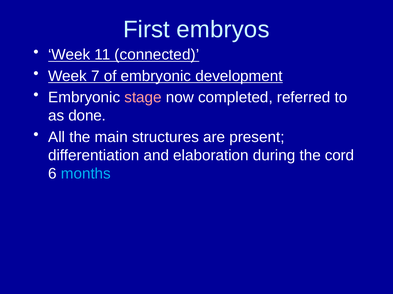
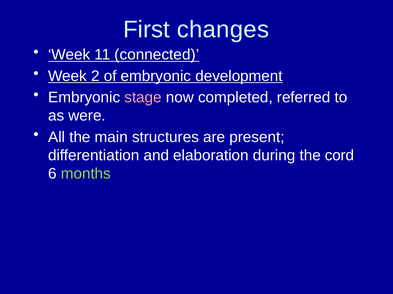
embryos: embryos -> changes (223, 30)
7: 7 -> 2 (95, 76)
done: done -> were (87, 116)
months colour: light blue -> light green (86, 174)
